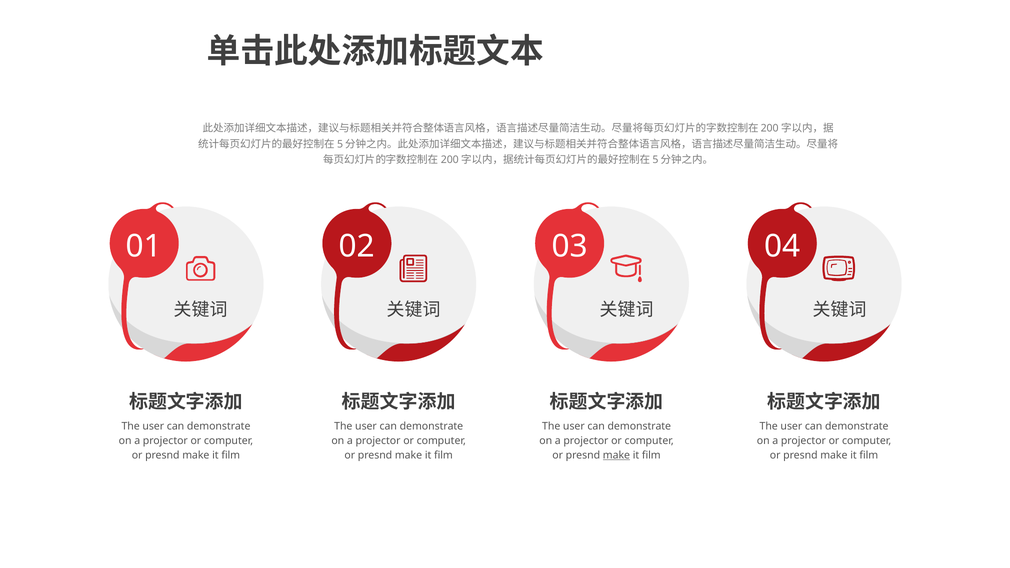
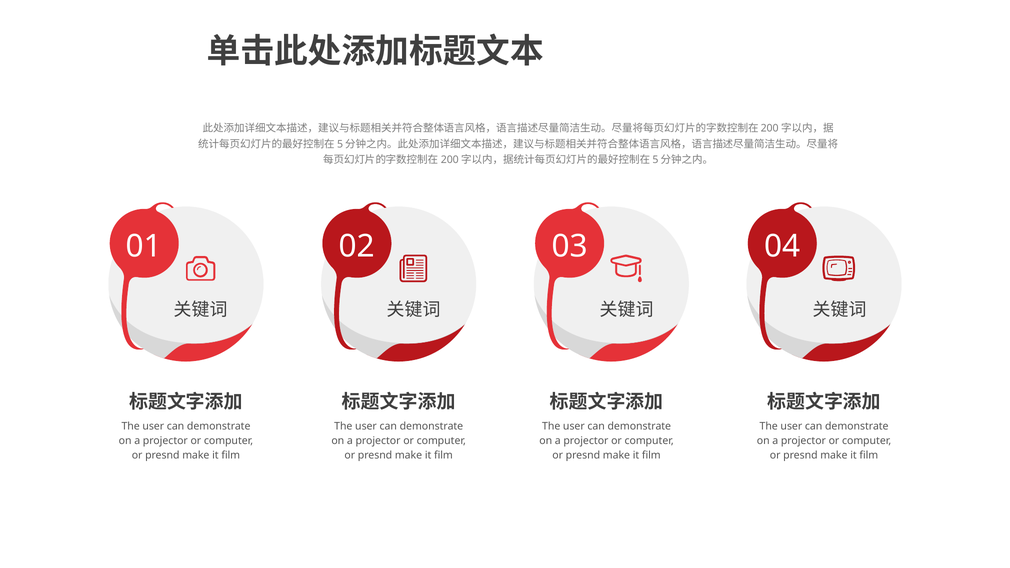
make underline: present -> none (616, 455)
